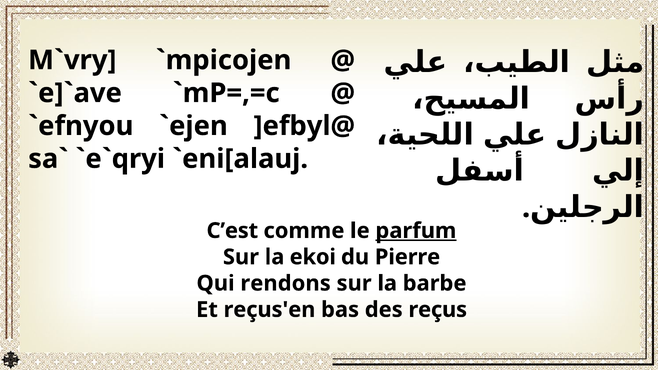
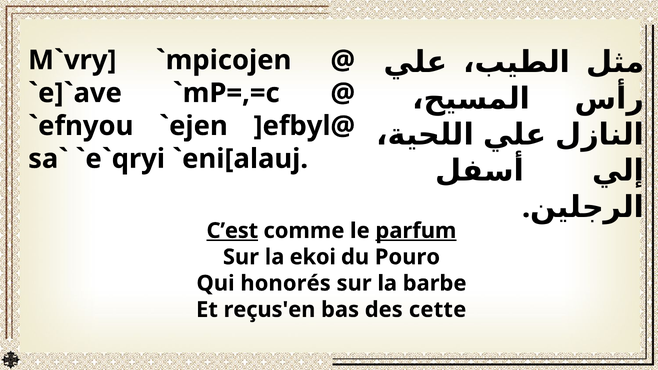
C’est underline: none -> present (232, 231)
Pierre: Pierre -> Pouro (407, 257)
rendons: rendons -> honorés (286, 283)
reçus: reçus -> cette (438, 310)
